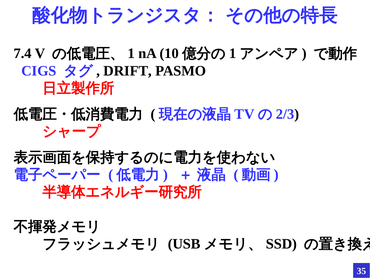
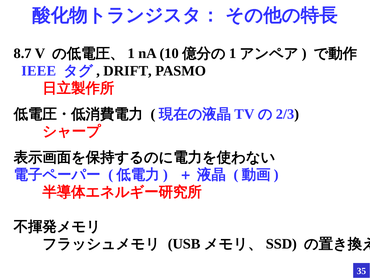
7.4: 7.4 -> 8.7 (23, 53)
CIGS: CIGS -> IEEE (39, 71)
